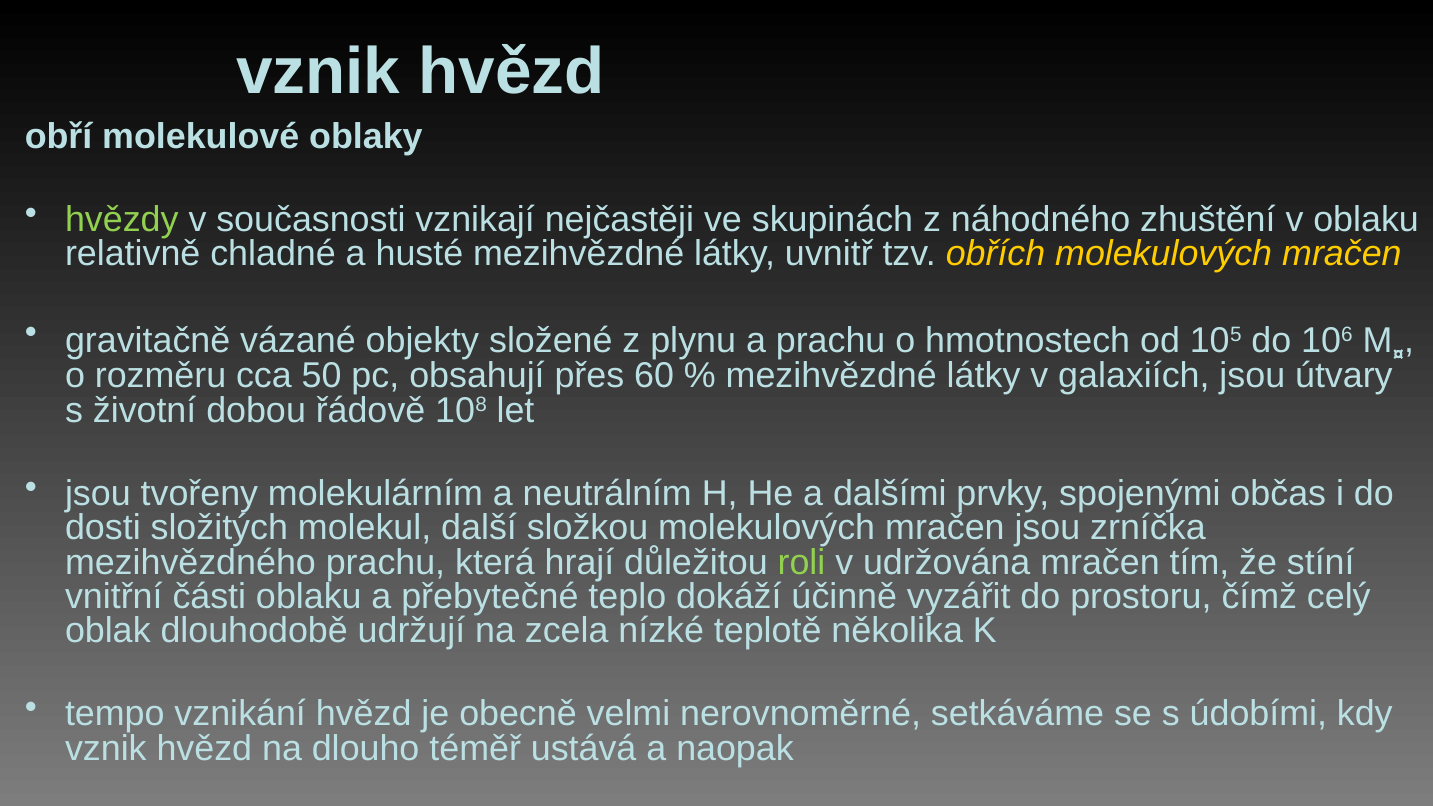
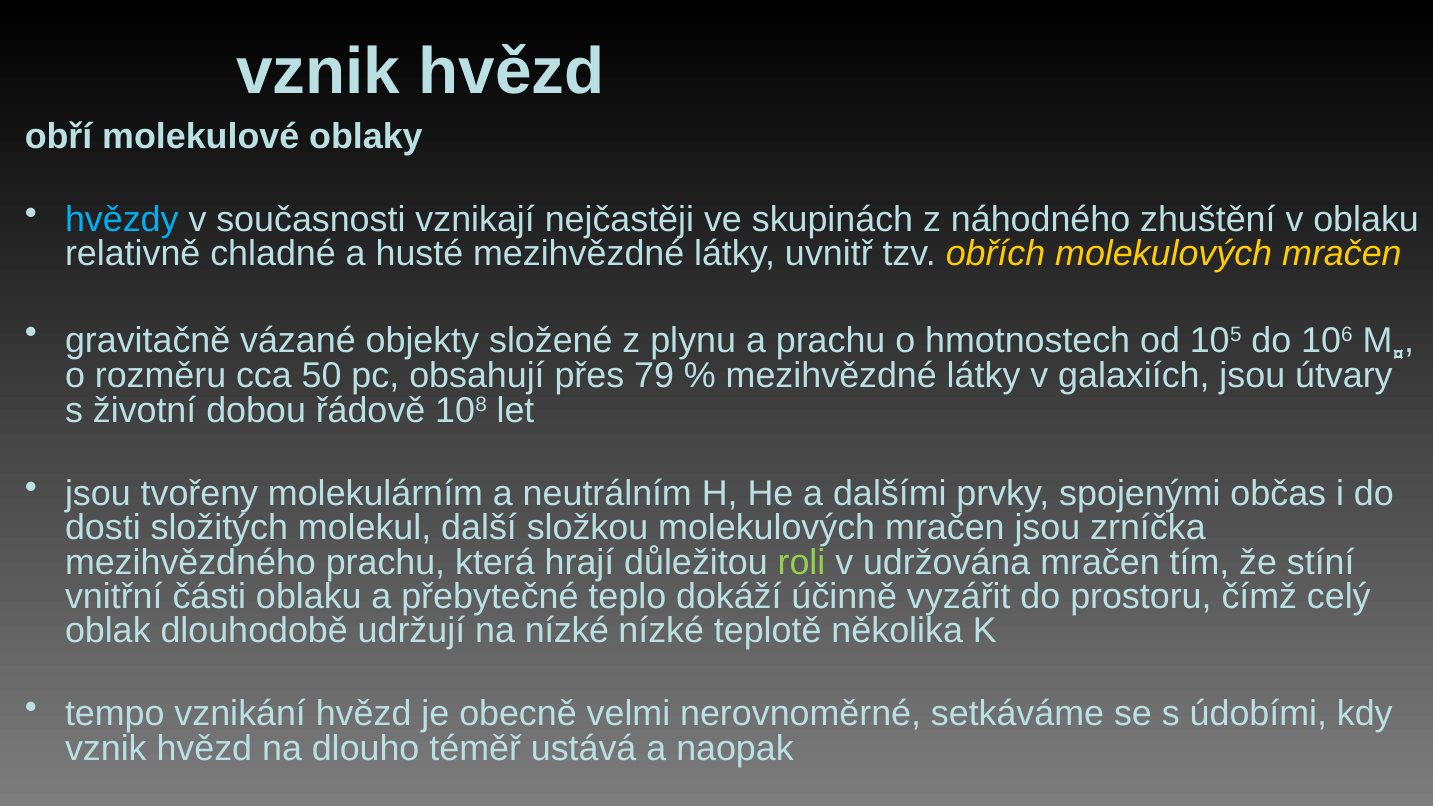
hvězdy colour: light green -> light blue (122, 219)
60: 60 -> 79 (654, 376)
na zcela: zcela -> nízké (567, 631)
